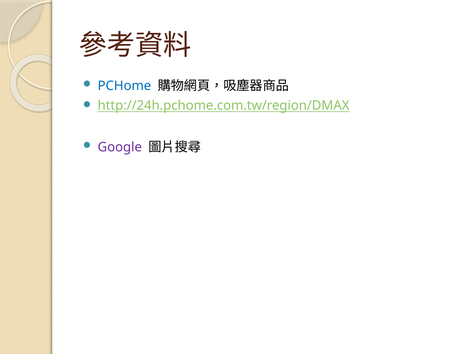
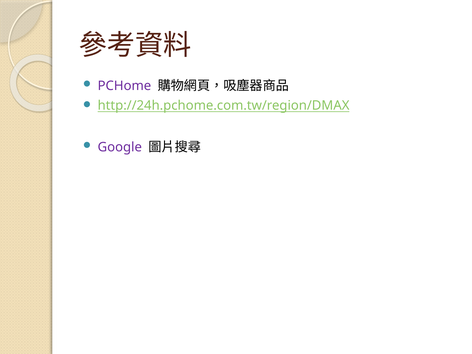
PCHome colour: blue -> purple (124, 86)
